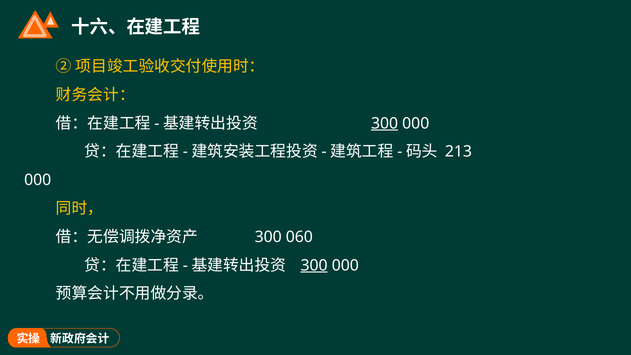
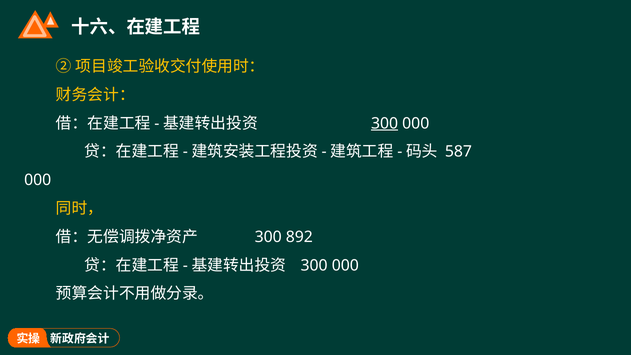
213: 213 -> 587 (458, 152)
060: 060 -> 892 (299, 237)
300 underline: present -> none (314, 265)
